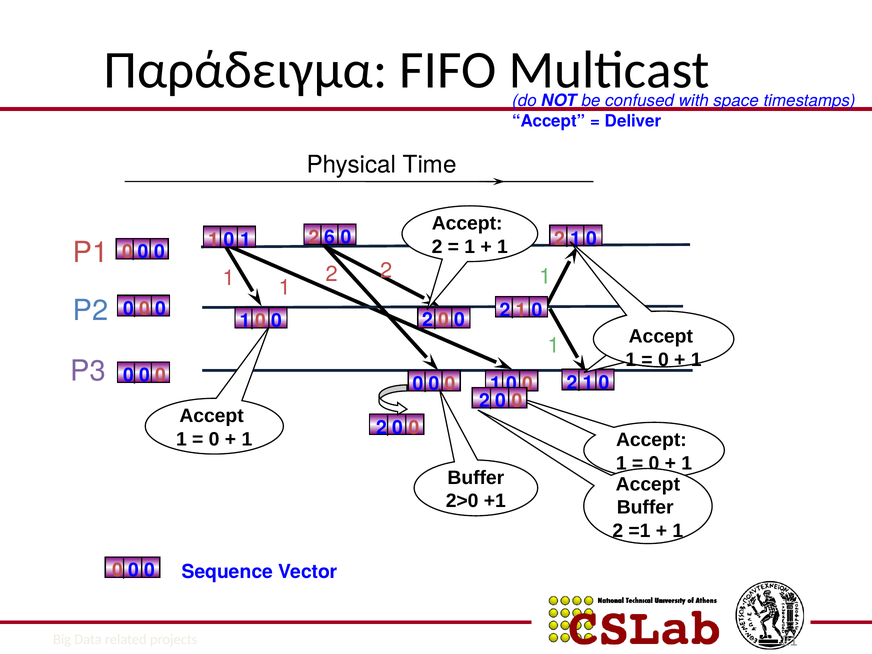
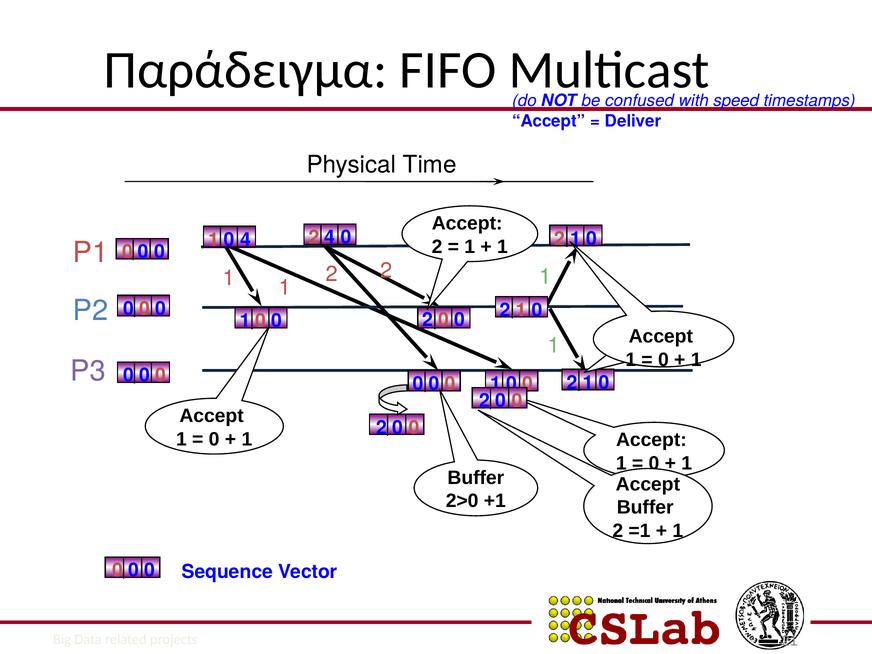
space: space -> speed (736, 101)
1: 1 -> 4 (245, 240)
2 6: 6 -> 4 (330, 238)
